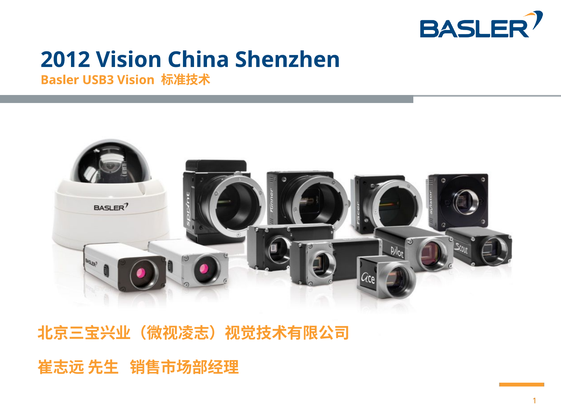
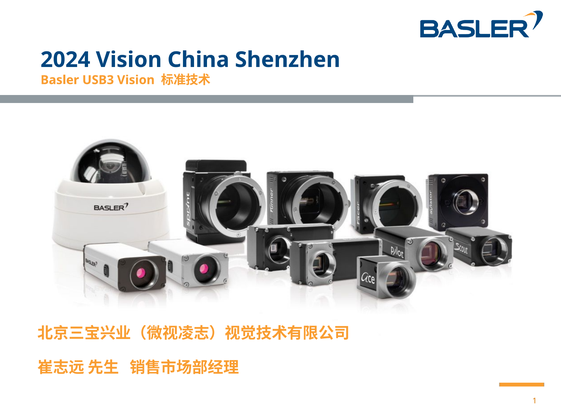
2012: 2012 -> 2024 (65, 60)
